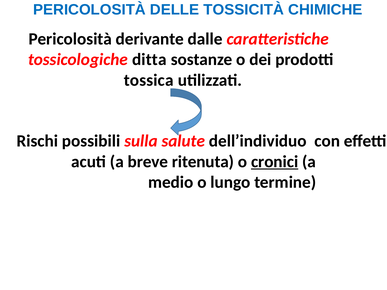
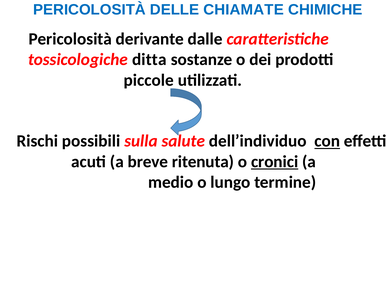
TOSSICITÀ: TOSSICITÀ -> CHIAMATE (244, 10)
tossica: tossica -> piccole (149, 80)
con underline: none -> present (327, 141)
